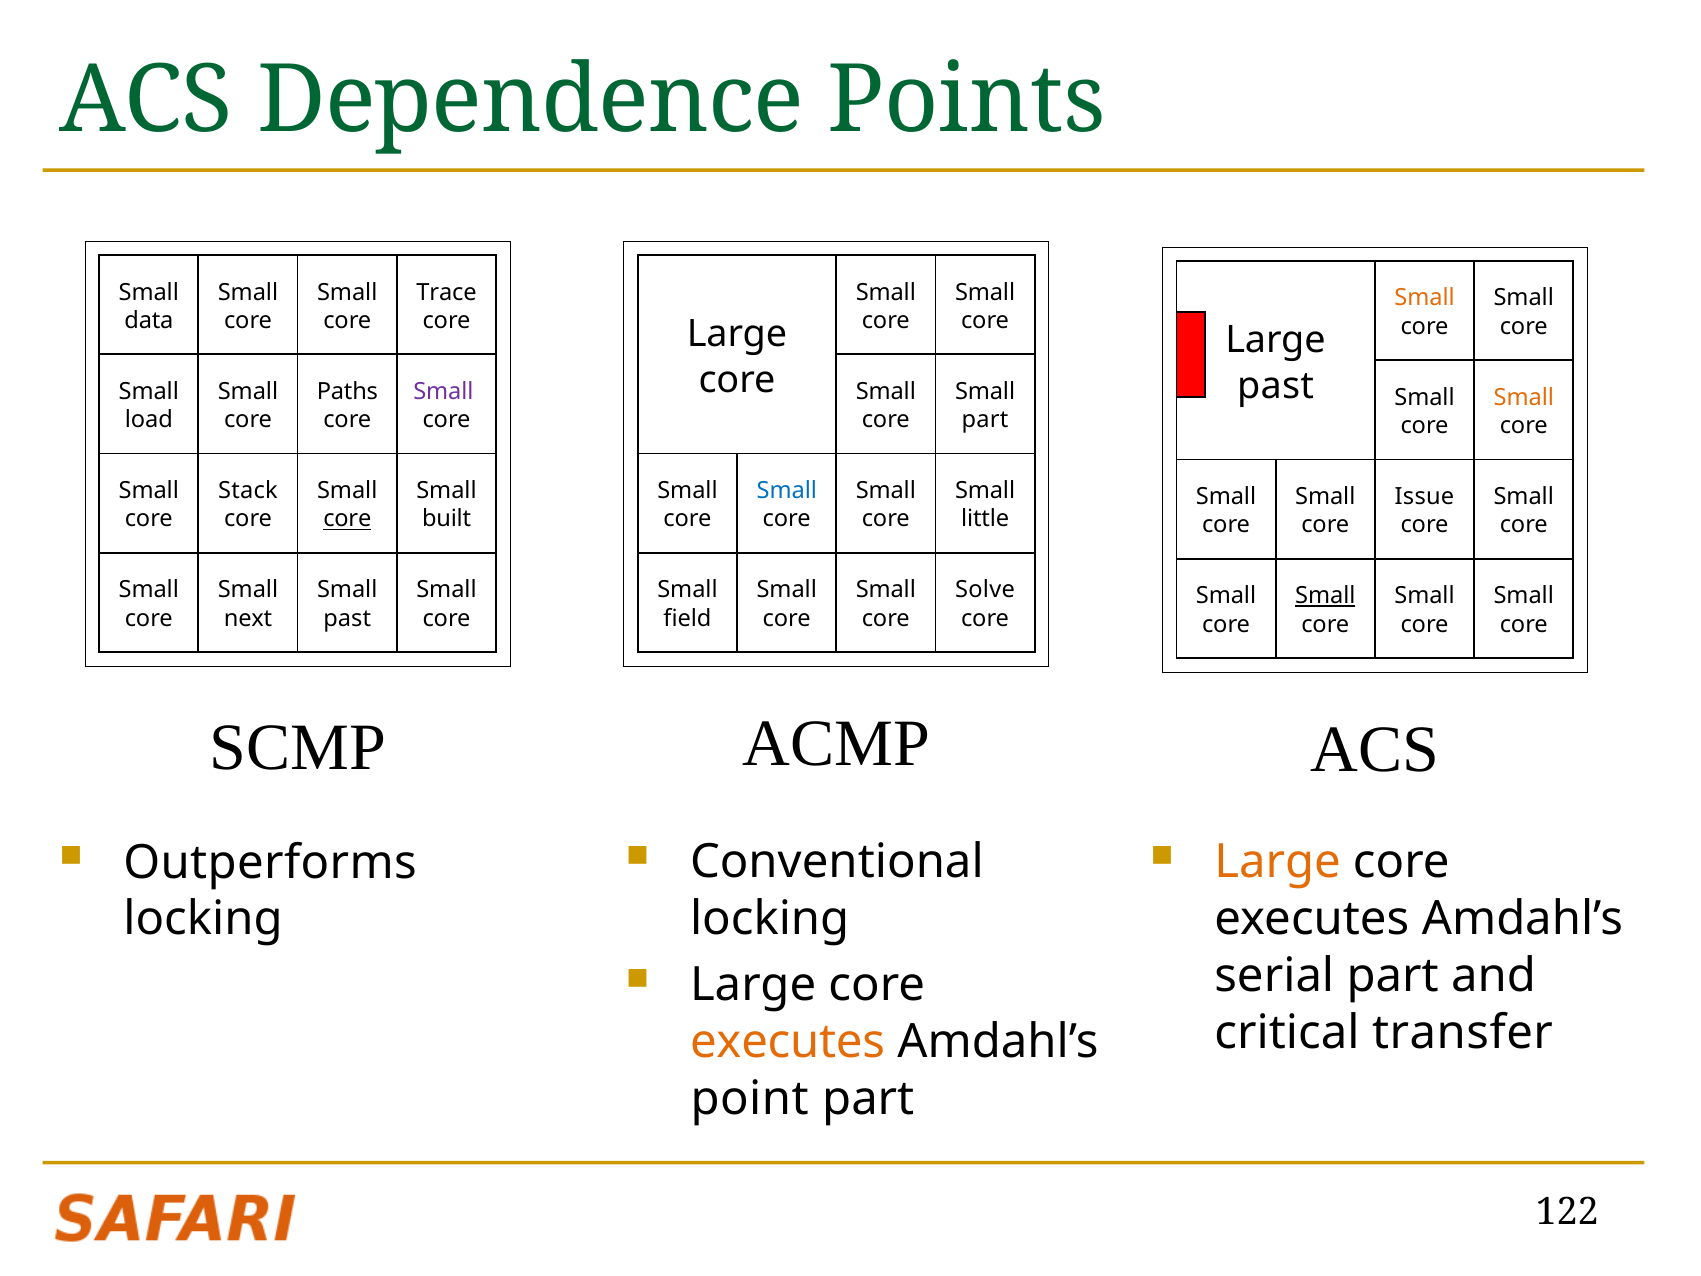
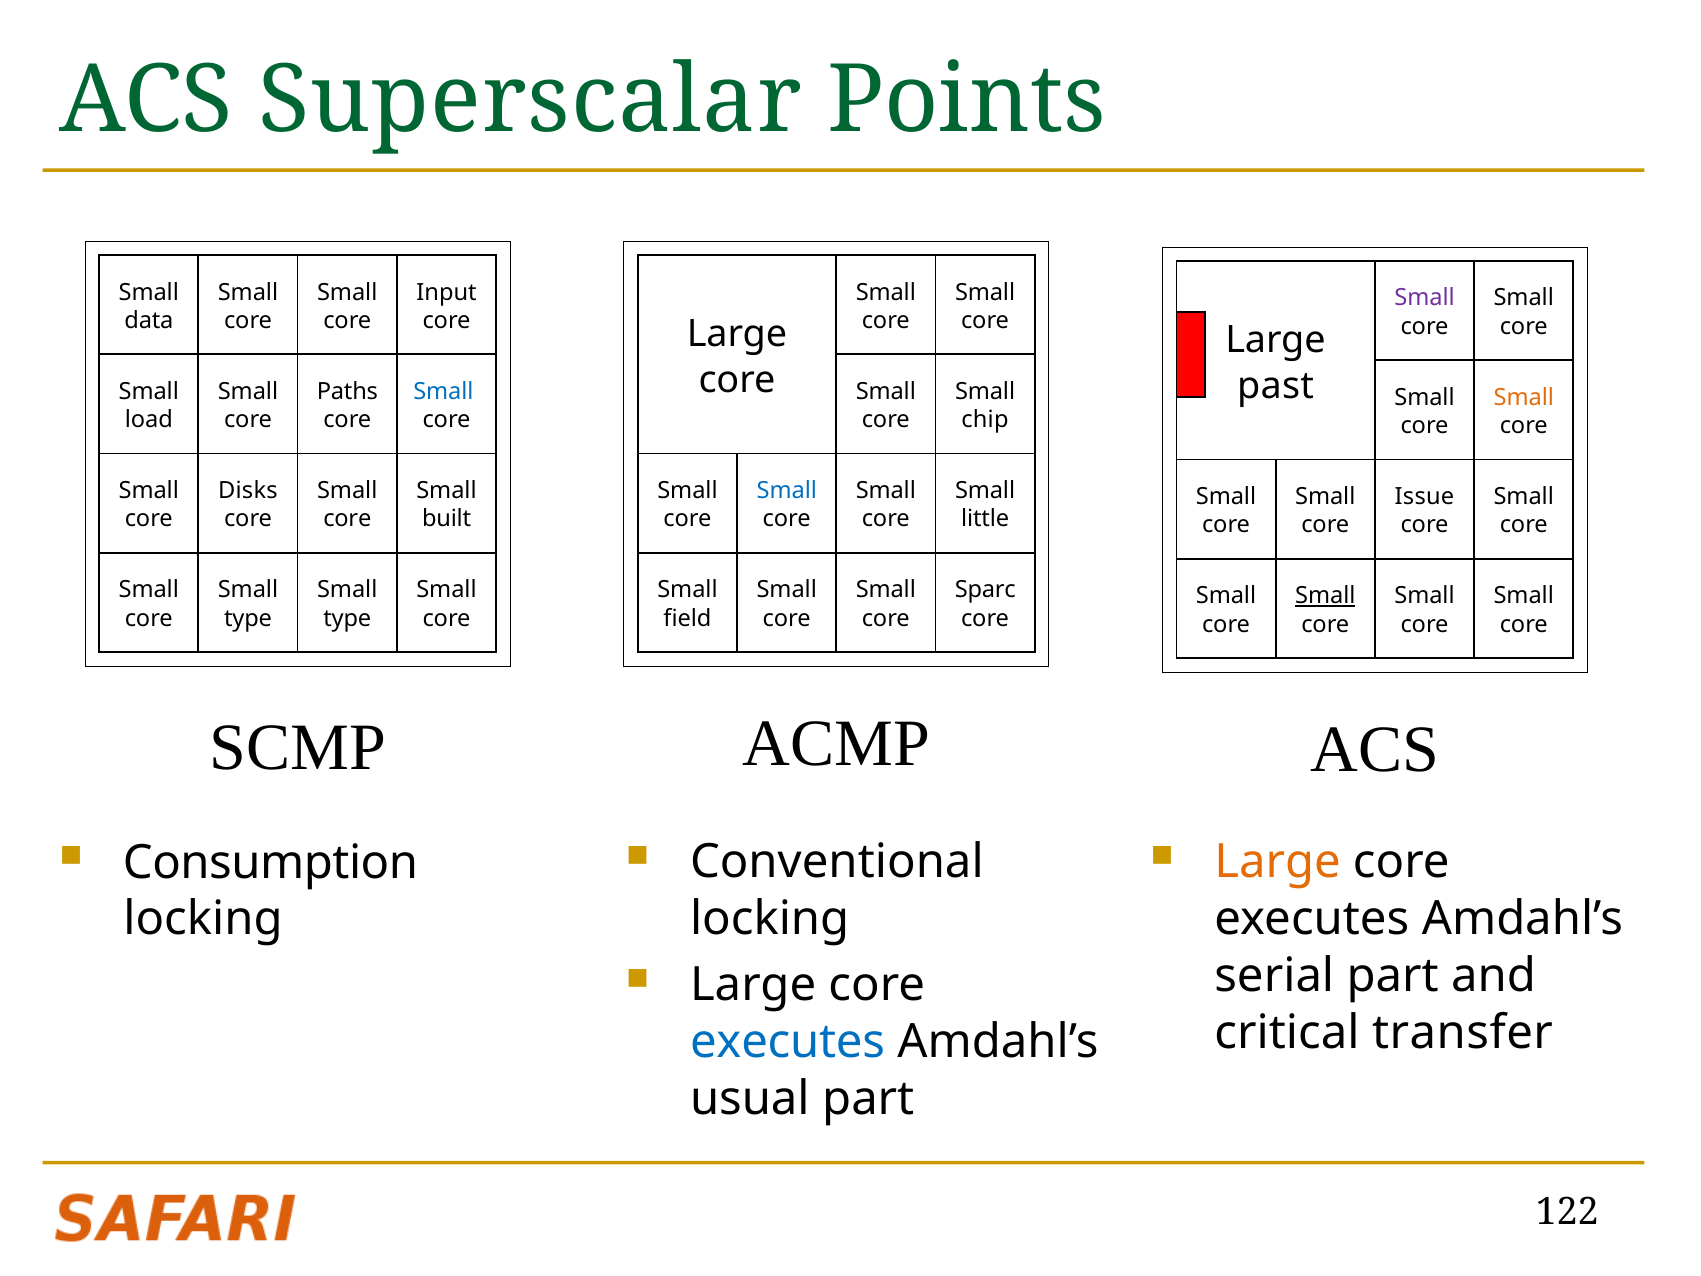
Dependence: Dependence -> Superscalar (530, 100)
Trace: Trace -> Input (447, 292)
Small colour: orange -> purple (1425, 298)
Small colour: purple -> blue (443, 391)
part: part -> chip (985, 420)
Stack: Stack -> Disks (248, 491)
core underline: present -> none (347, 519)
Solve: Solve -> Sparc (985, 590)
next: next -> type (248, 618)
past: past -> type (347, 618)
Outperforms: Outperforms -> Consumption (270, 862)
executes colour: orange -> blue (788, 1042)
point: point -> usual (750, 1099)
